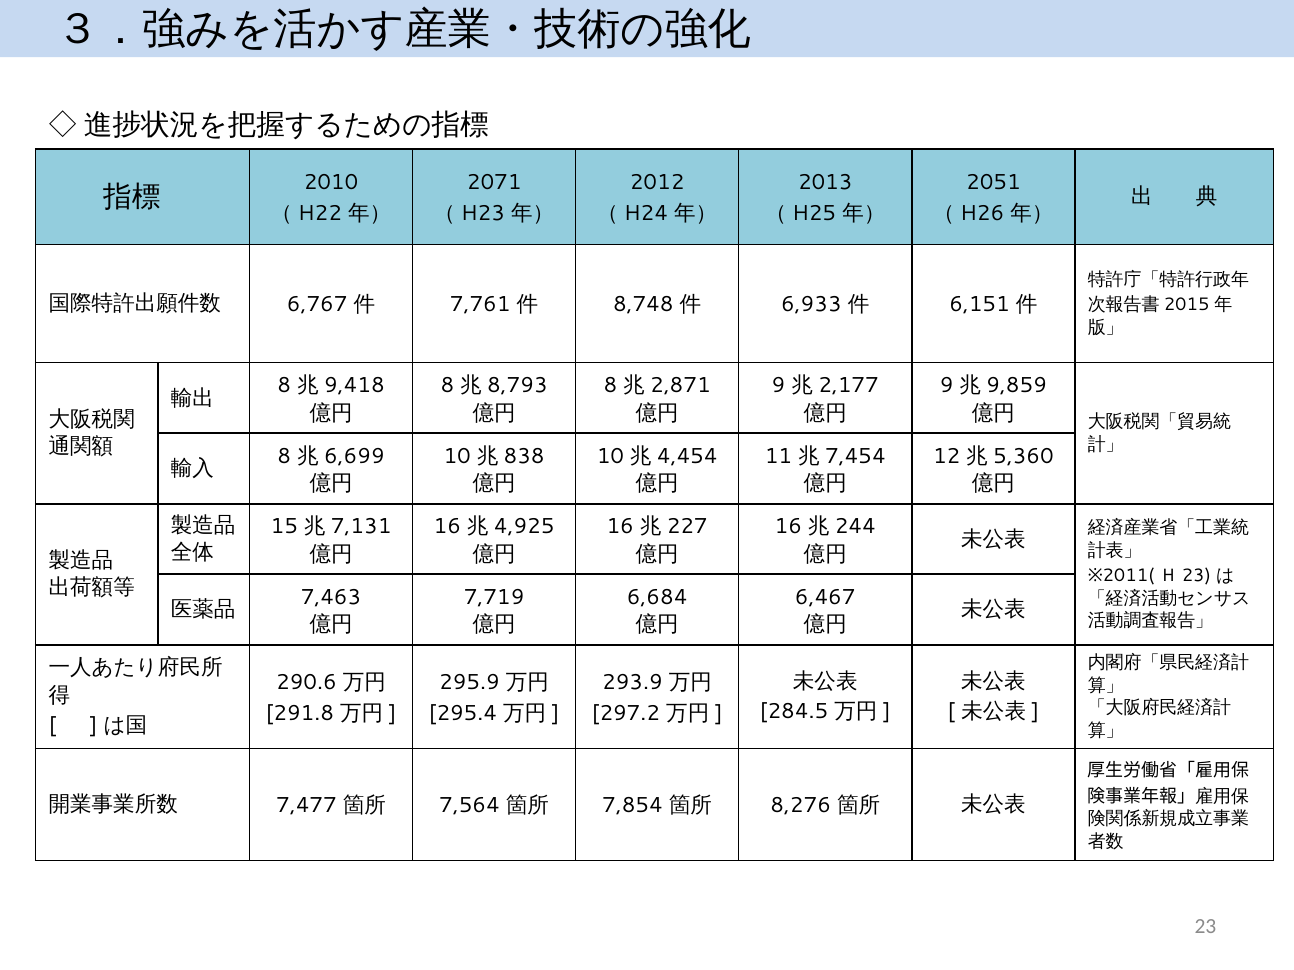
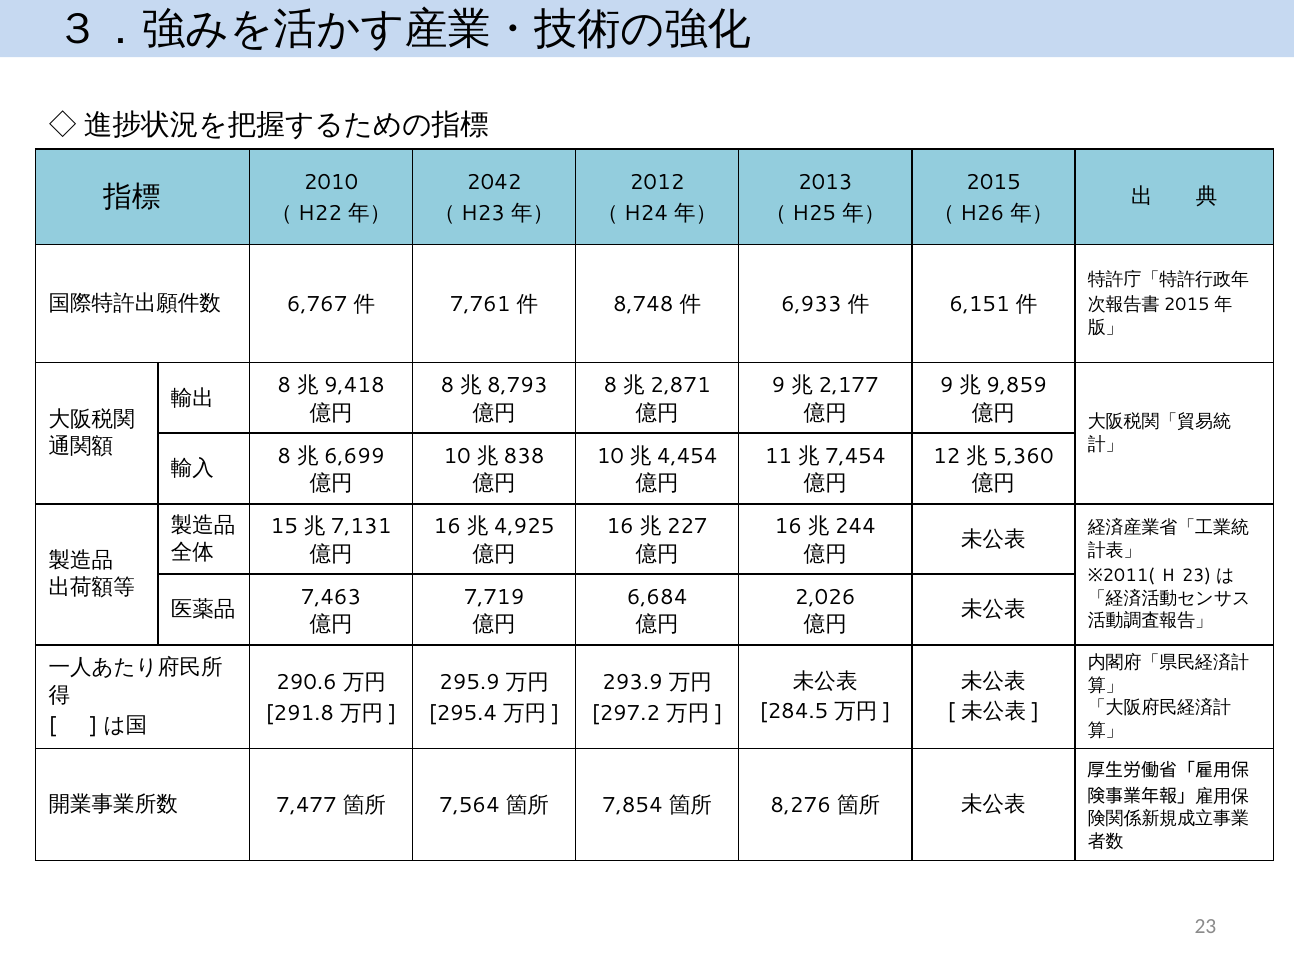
2071: 2071 -> 2042 (494, 183)
2051: 2051 -> 2015 (993, 183)
6,467: 6,467 -> 2,026 (825, 597)
